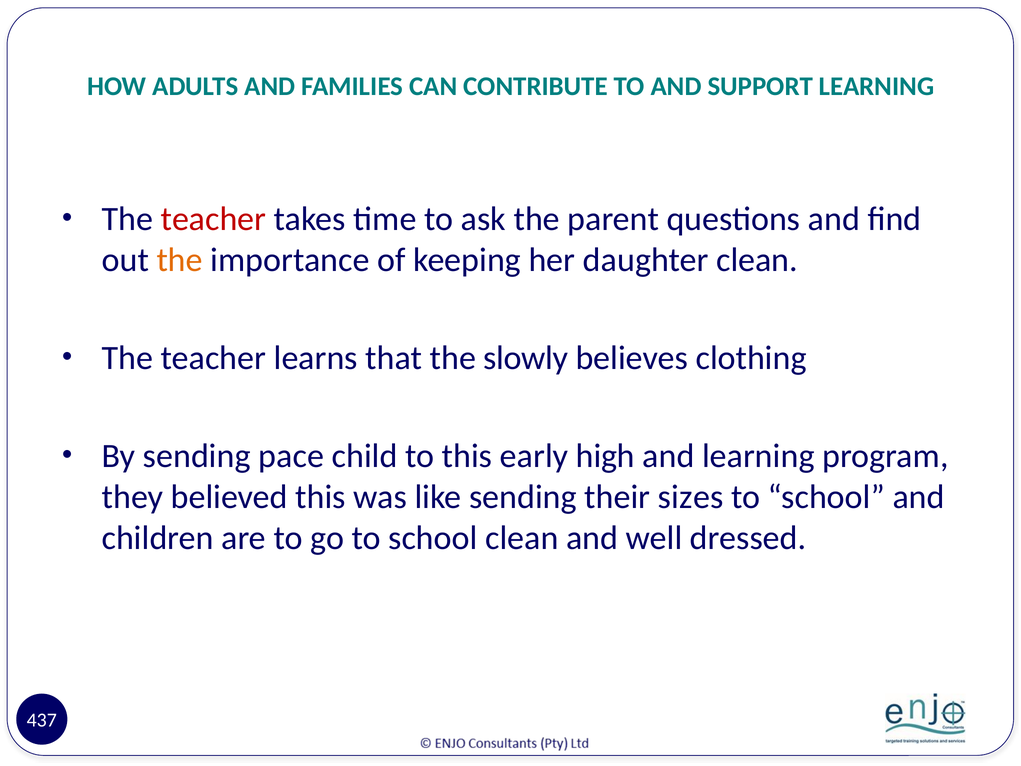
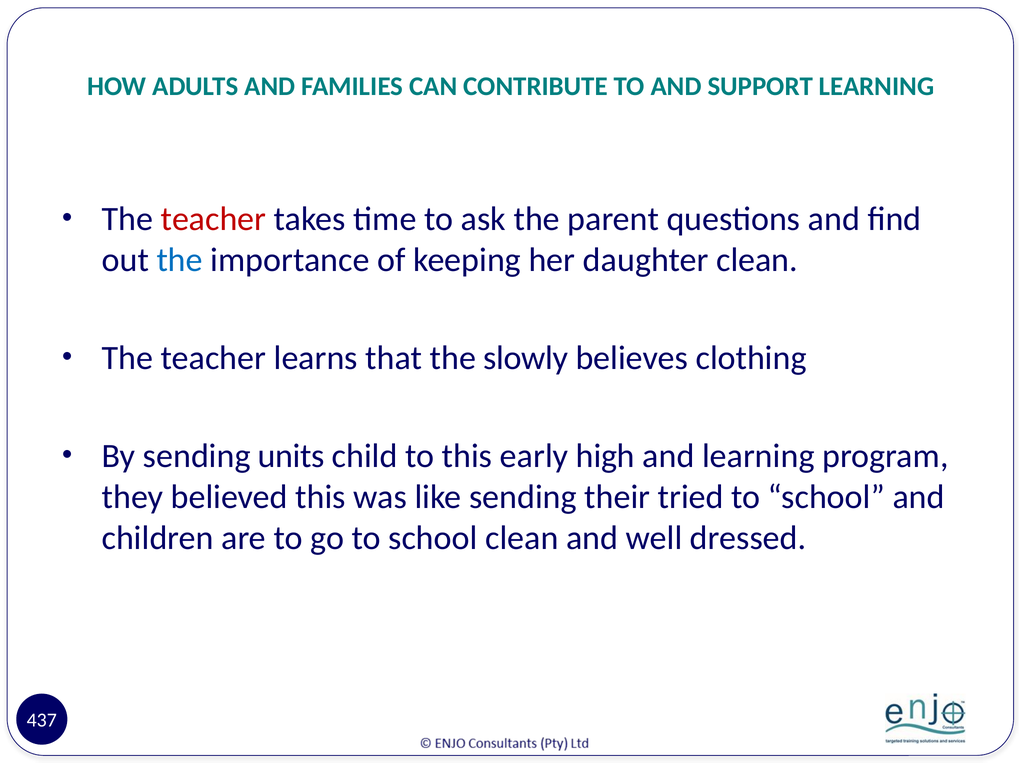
the colour: orange -> blue (180, 260)
pace: pace -> units (291, 456)
sizes: sizes -> tried (691, 497)
